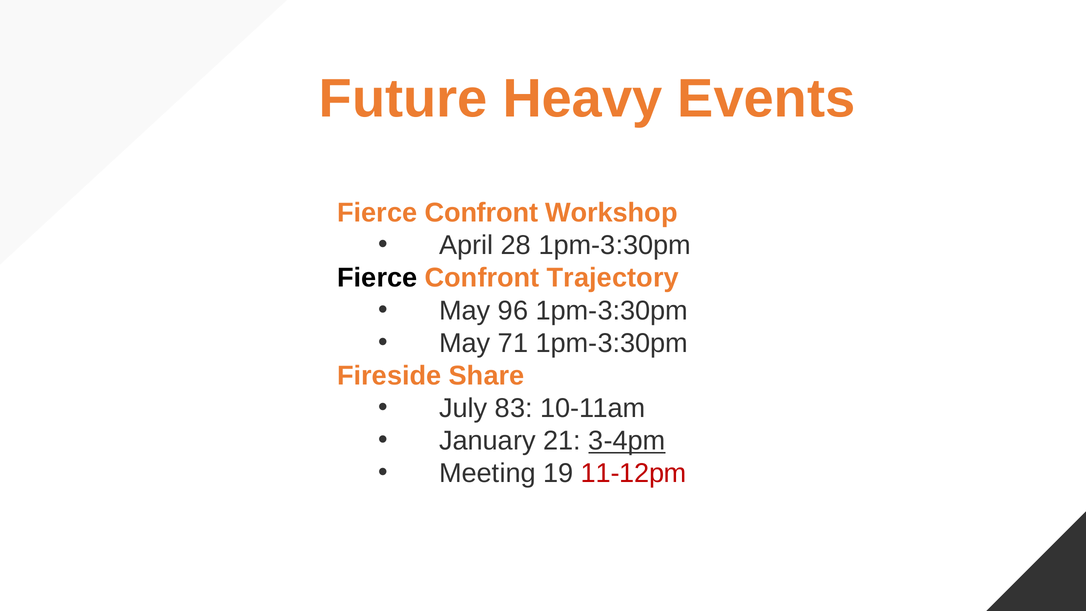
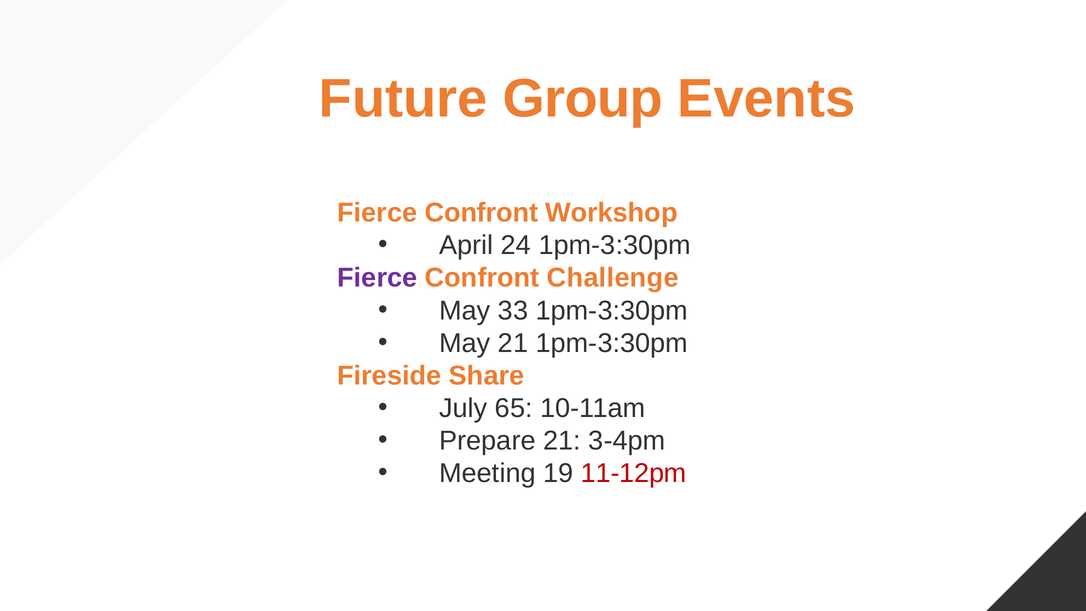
Heavy: Heavy -> Group (583, 99)
28: 28 -> 24 (516, 245)
Fierce colour: black -> purple (377, 278)
Trajectory: Trajectory -> Challenge (613, 278)
96: 96 -> 33 (513, 311)
May 71: 71 -> 21 (513, 343)
83: 83 -> 65 (514, 408)
January: January -> Prepare (487, 441)
3-4pm underline: present -> none (627, 441)
